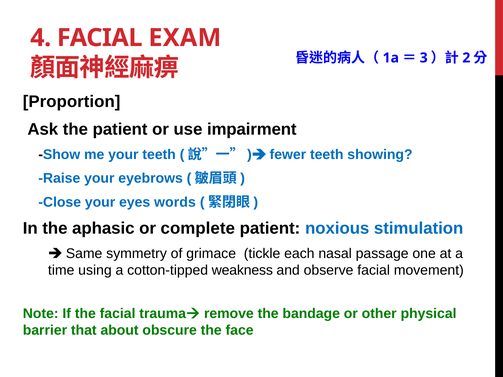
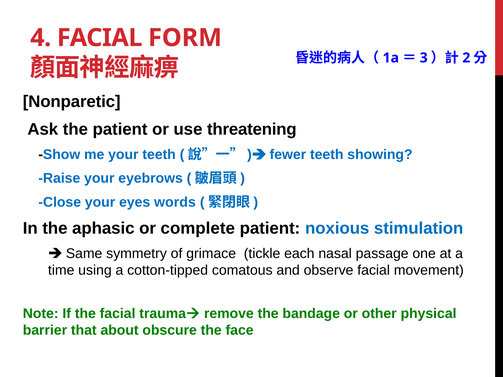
EXAM: EXAM -> FORM (185, 38)
Proportion: Proportion -> Nonparetic (72, 102)
impairment: impairment -> threatening (252, 129)
weakness: weakness -> comatous (242, 270)
